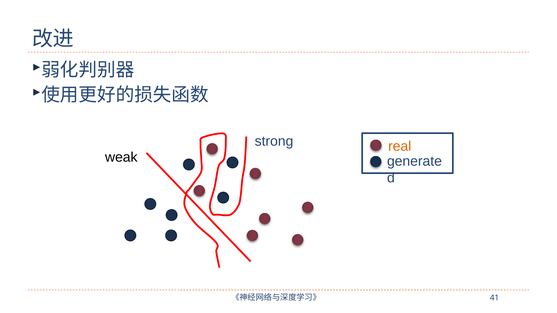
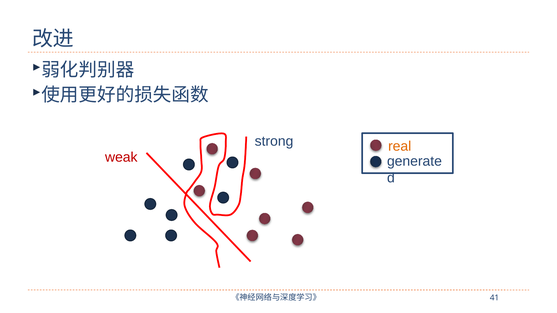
weak colour: black -> red (121, 157)
